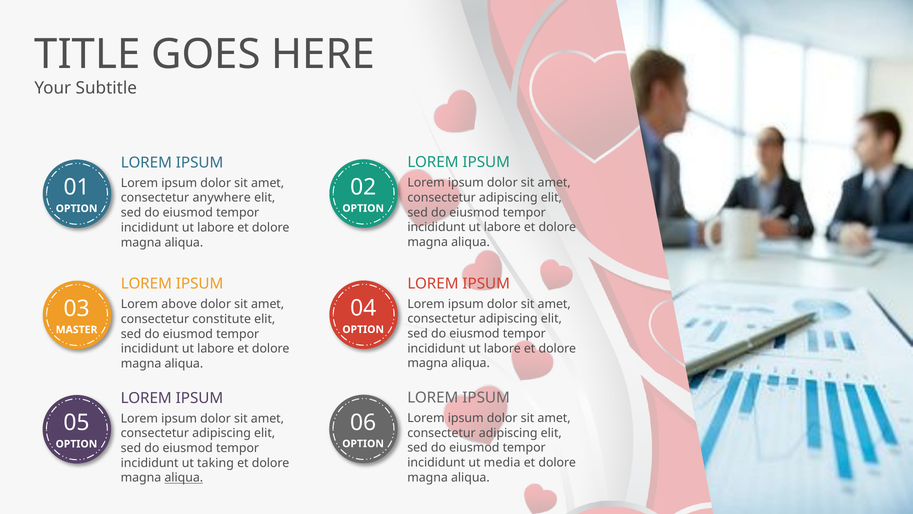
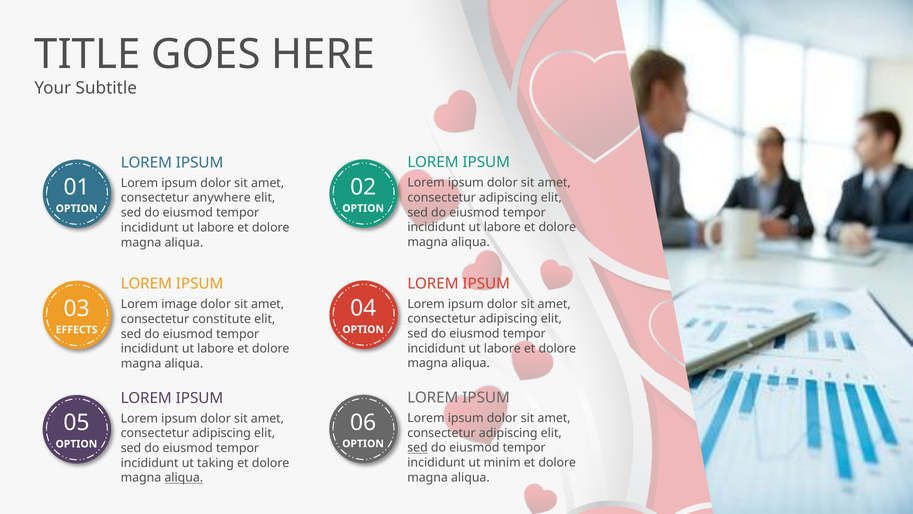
above: above -> image (179, 304)
MASTER: MASTER -> EFFECTS (77, 329)
sed underline: none -> present (418, 448)
media: media -> minim (502, 462)
